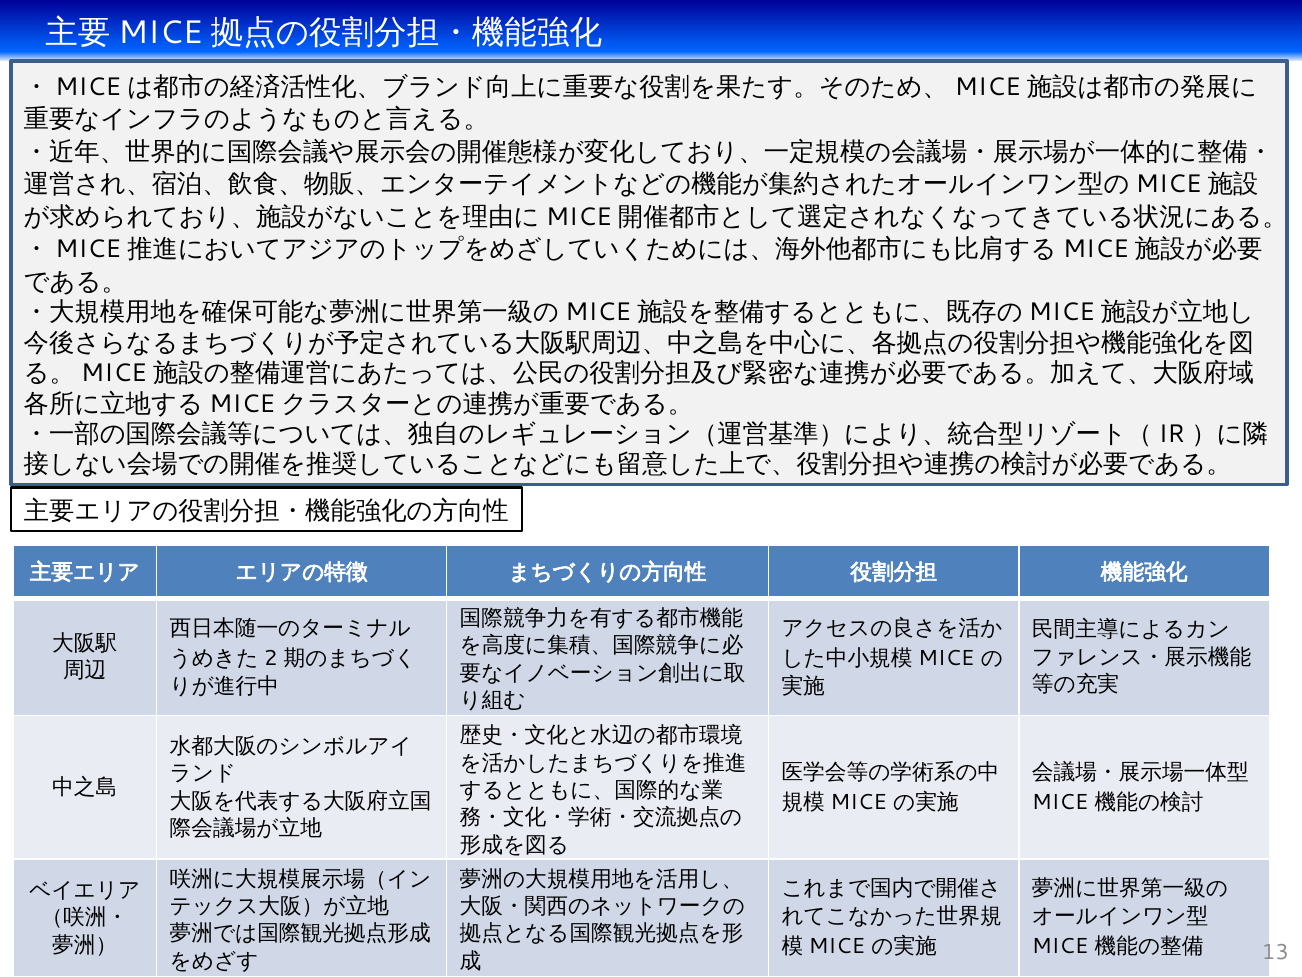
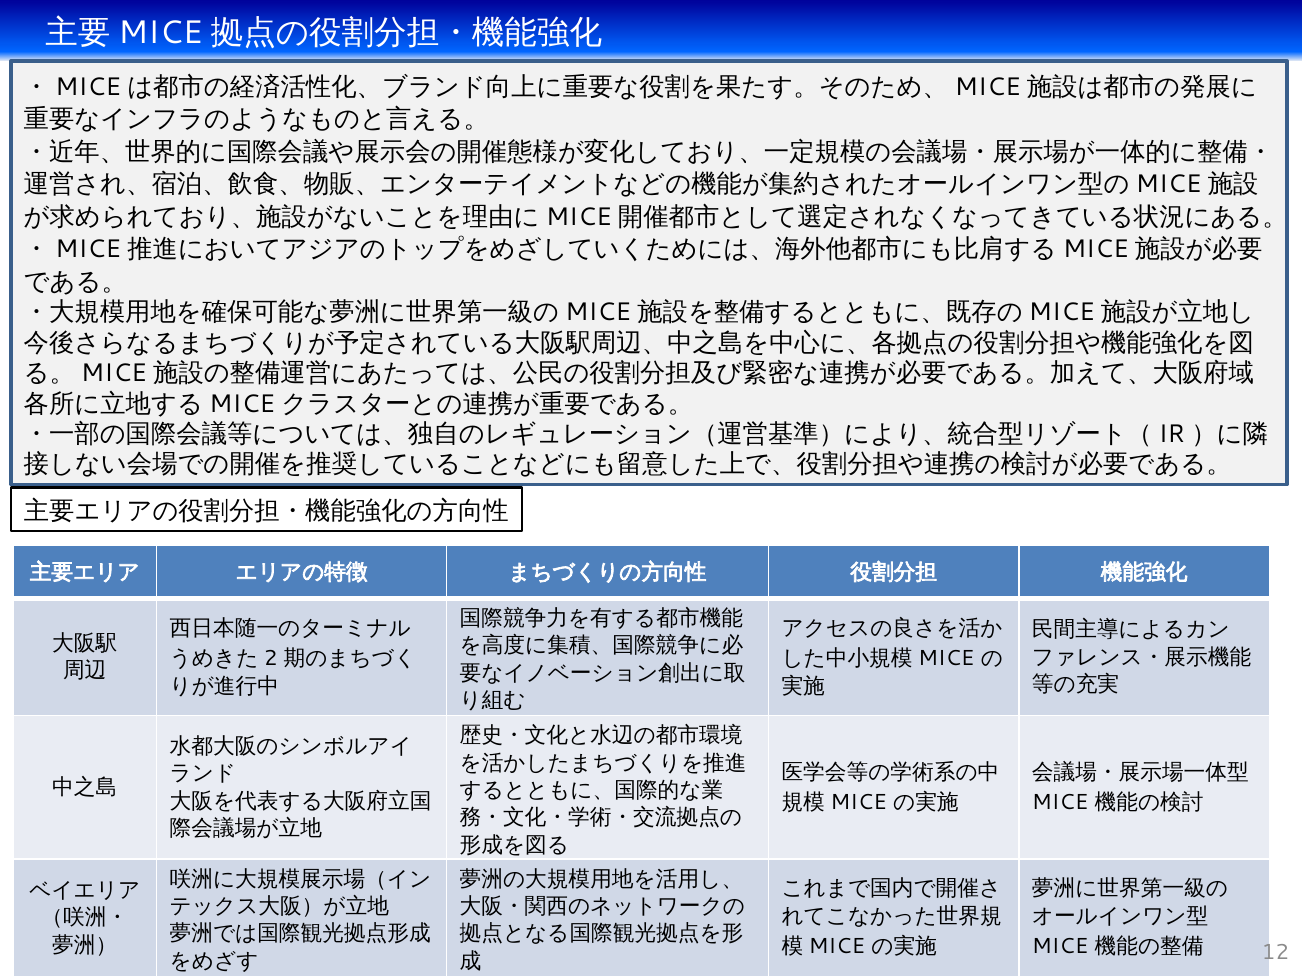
13: 13 -> 12 (1275, 952)
